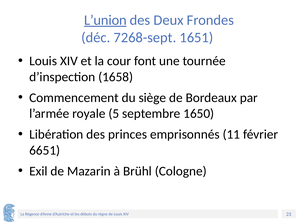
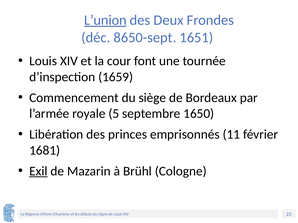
7268-sept: 7268-sept -> 8650-sept (145, 38)
1658: 1658 -> 1659 (116, 77)
6651: 6651 -> 1681 (45, 151)
Exil underline: none -> present (38, 171)
